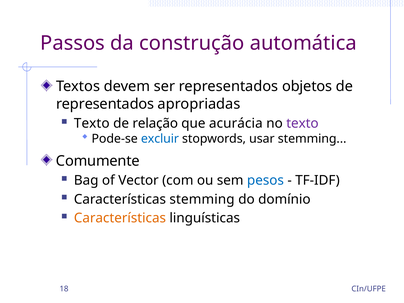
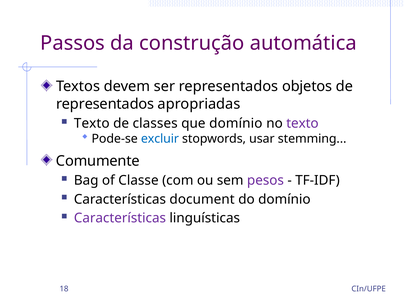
relação: relação -> classes (155, 123)
que acurácia: acurácia -> domínio (236, 123)
Vector: Vector -> Classe (138, 180)
pesos colour: blue -> purple (265, 180)
Características stemming: stemming -> document (202, 199)
Características colour: orange -> purple (120, 218)
